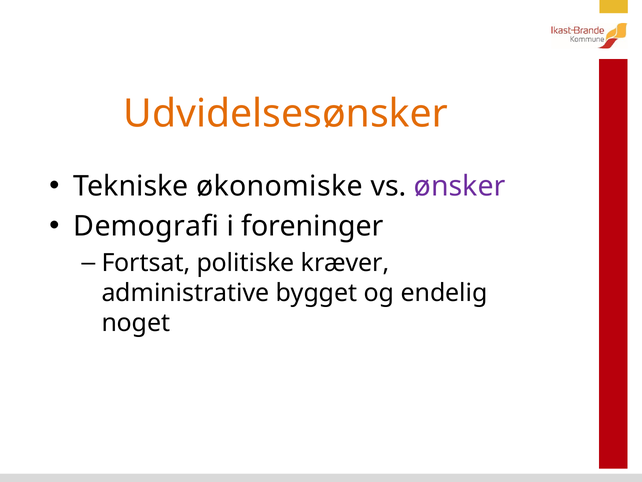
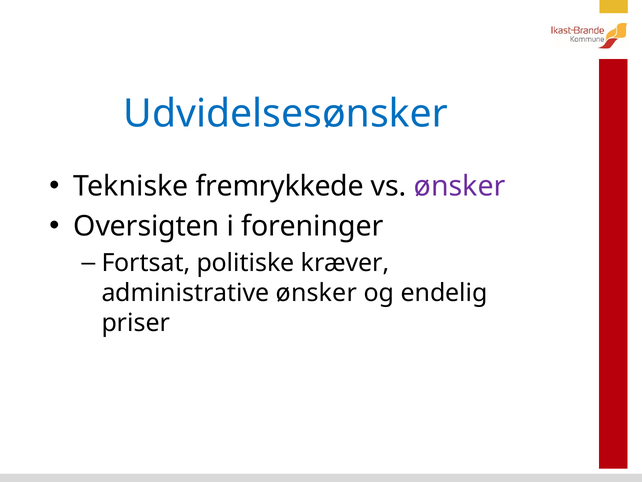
Udvidelsesønsker colour: orange -> blue (286, 113)
økonomiske: økonomiske -> fremrykkede (280, 186)
Demografi: Demografi -> Oversigten (146, 226)
administrative bygget: bygget -> ønsker (316, 293)
noget: noget -> priser (136, 323)
